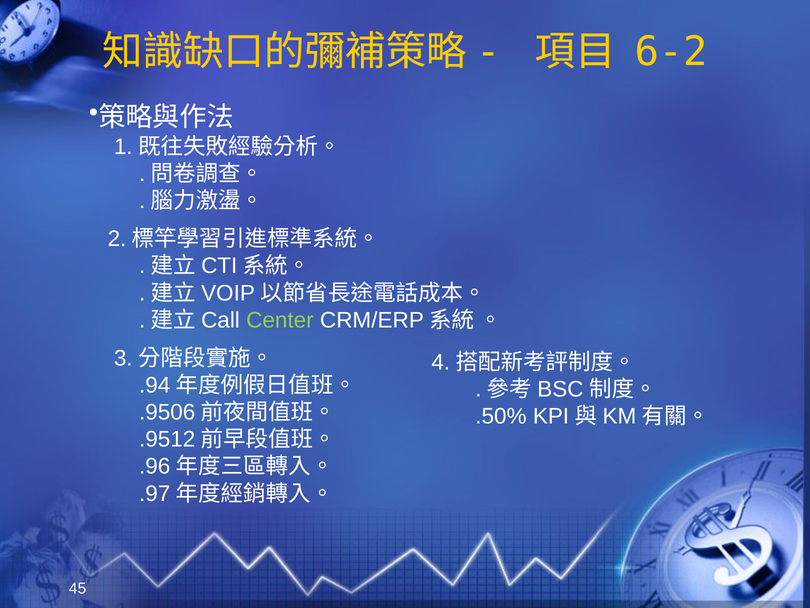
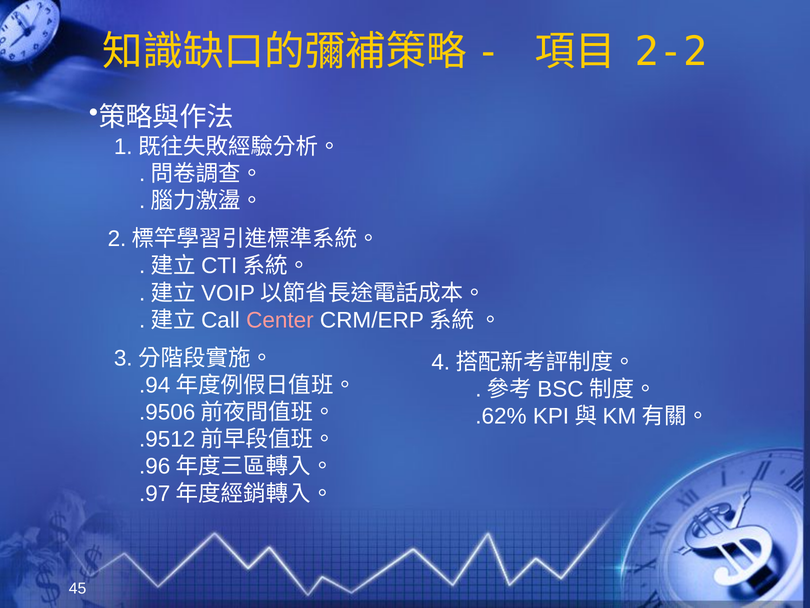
6-2: 6-2 -> 2-2 (671, 52)
Center colour: light green -> pink (280, 320)
.50%: .50% -> .62% (501, 416)
